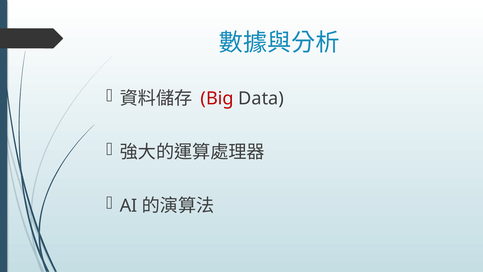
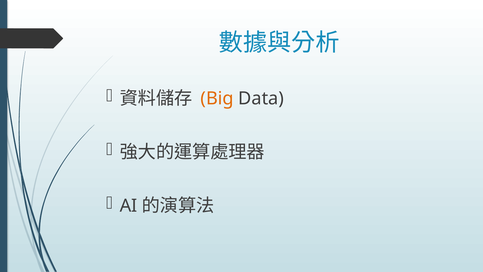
Big colour: red -> orange (217, 98)
